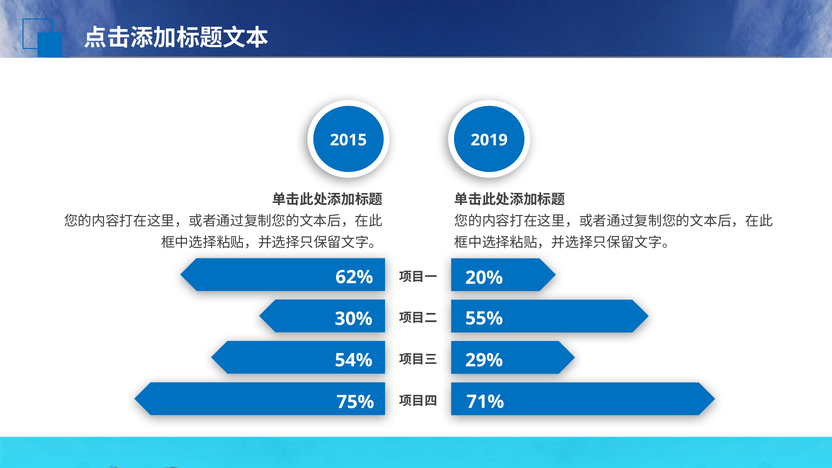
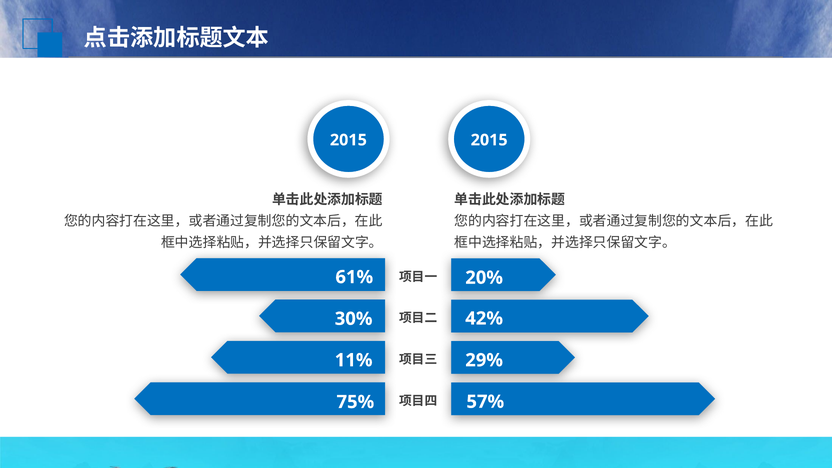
2019: 2019 -> 2015 (489, 140)
62%: 62% -> 61% (354, 277)
55%: 55% -> 42% (484, 318)
54%: 54% -> 11% (354, 360)
71%: 71% -> 57% (485, 402)
